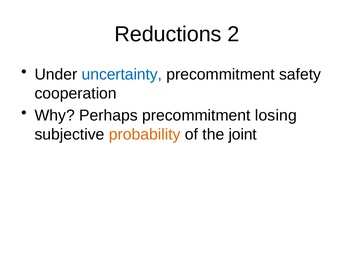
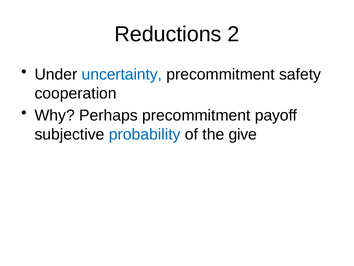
losing: losing -> payoff (276, 115)
probability colour: orange -> blue (145, 134)
joint: joint -> give (243, 134)
